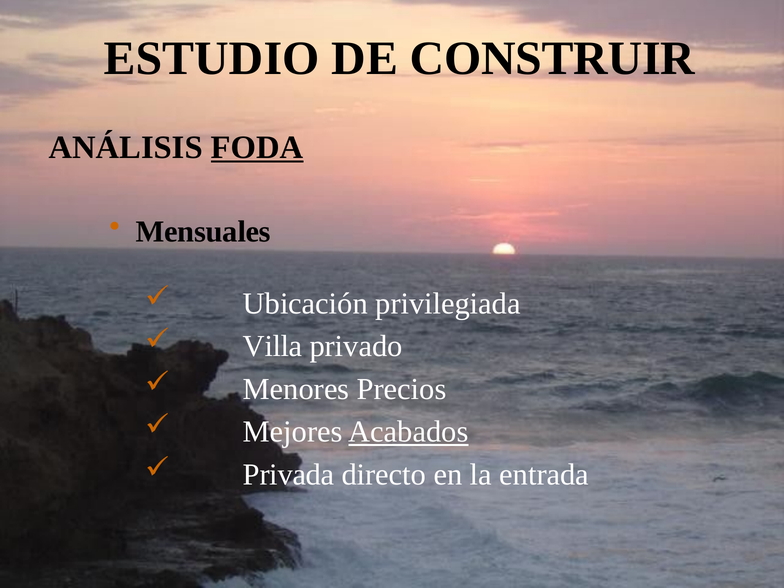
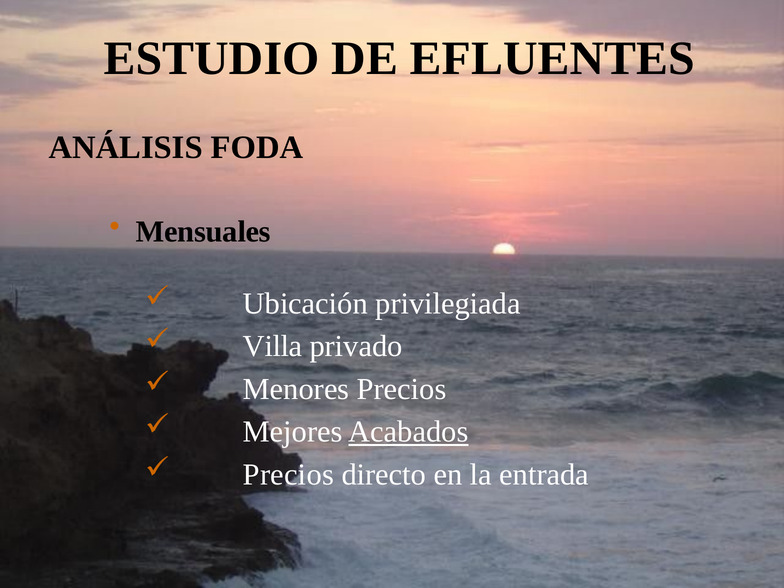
CONSTRUIR: CONSTRUIR -> EFLUENTES (552, 58)
FODA underline: present -> none (257, 147)
Privada: Privada -> Precios (288, 475)
